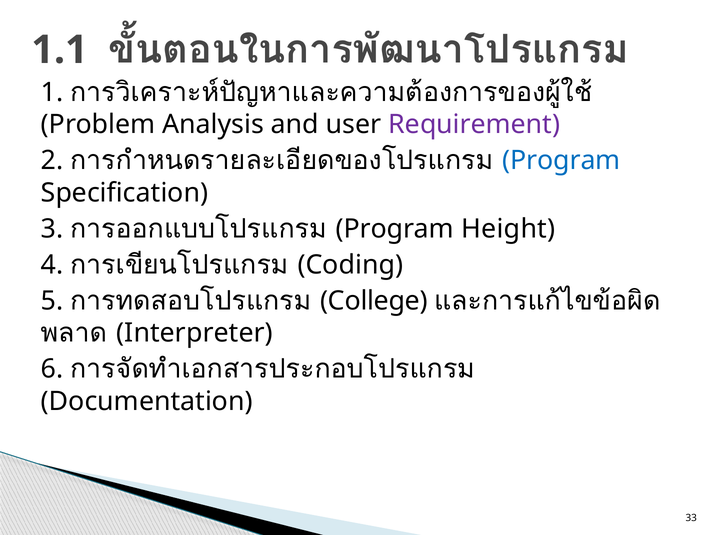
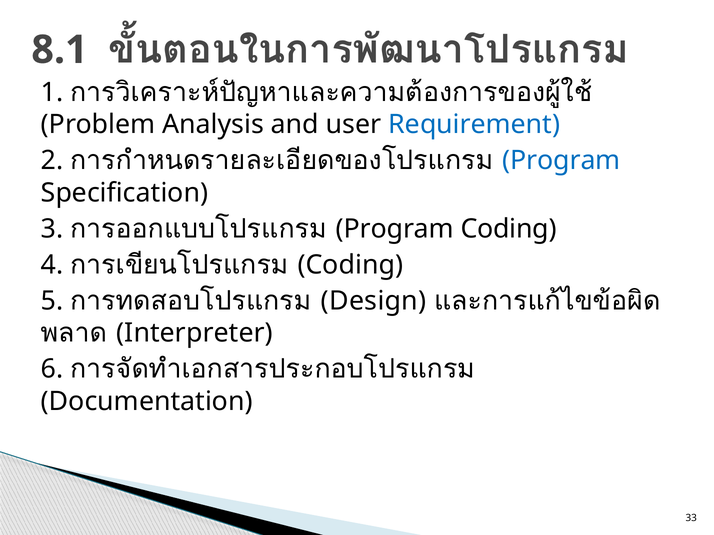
1.1: 1.1 -> 8.1 (60, 50)
Requirement colour: purple -> blue (474, 125)
Program Height: Height -> Coding (509, 229)
College: College -> Design (374, 301)
